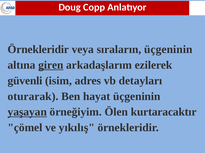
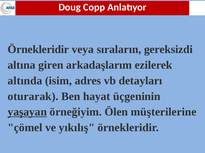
sıraların üçgeninin: üçgeninin -> gereksizdi (168, 50)
giren underline: present -> none (51, 65)
güvenli: güvenli -> altında (25, 81)
kurtaracaktır: kurtaracaktır -> müşterilerine (164, 112)
